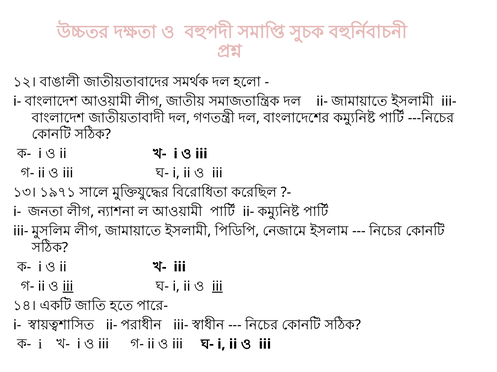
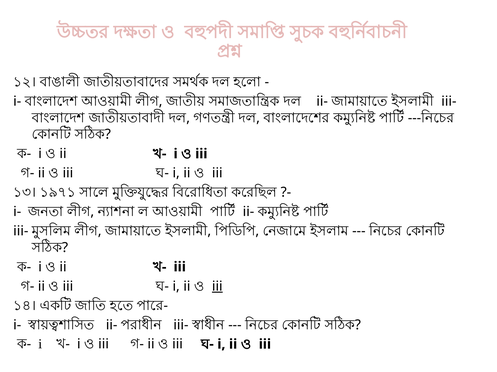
iii underline: present -> none (68, 287)
